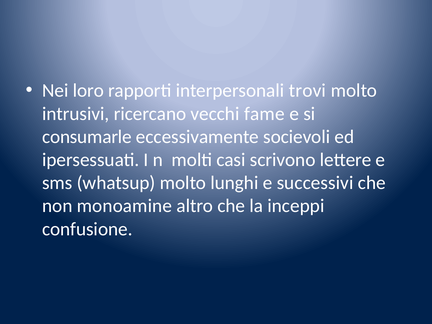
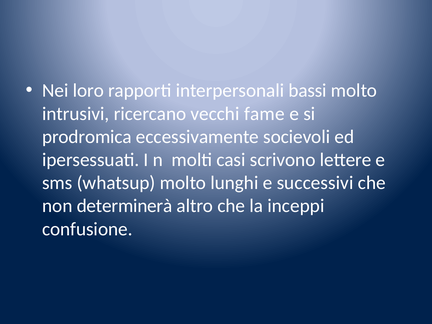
trovi: trovi -> bassi (308, 91)
consumarle: consumarle -> prodromica (87, 137)
monoamine: monoamine -> determinerà (125, 206)
